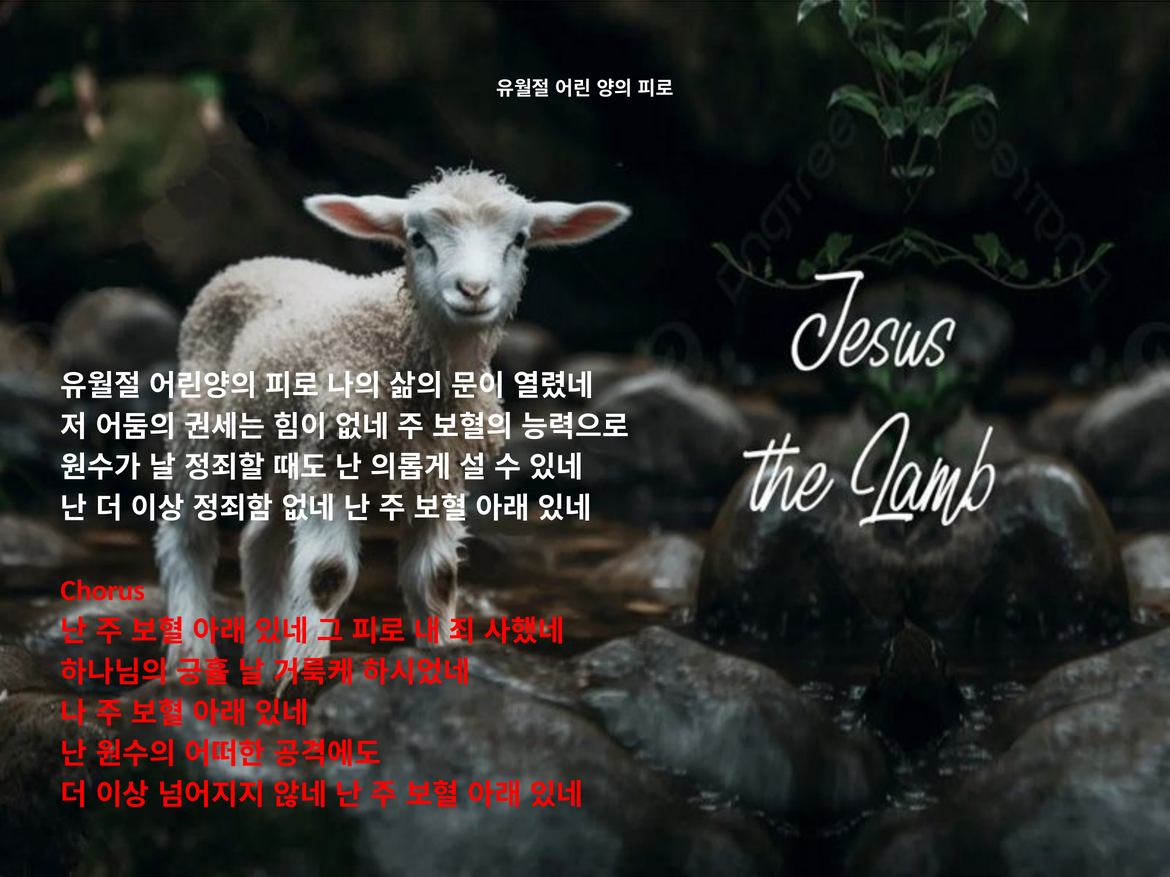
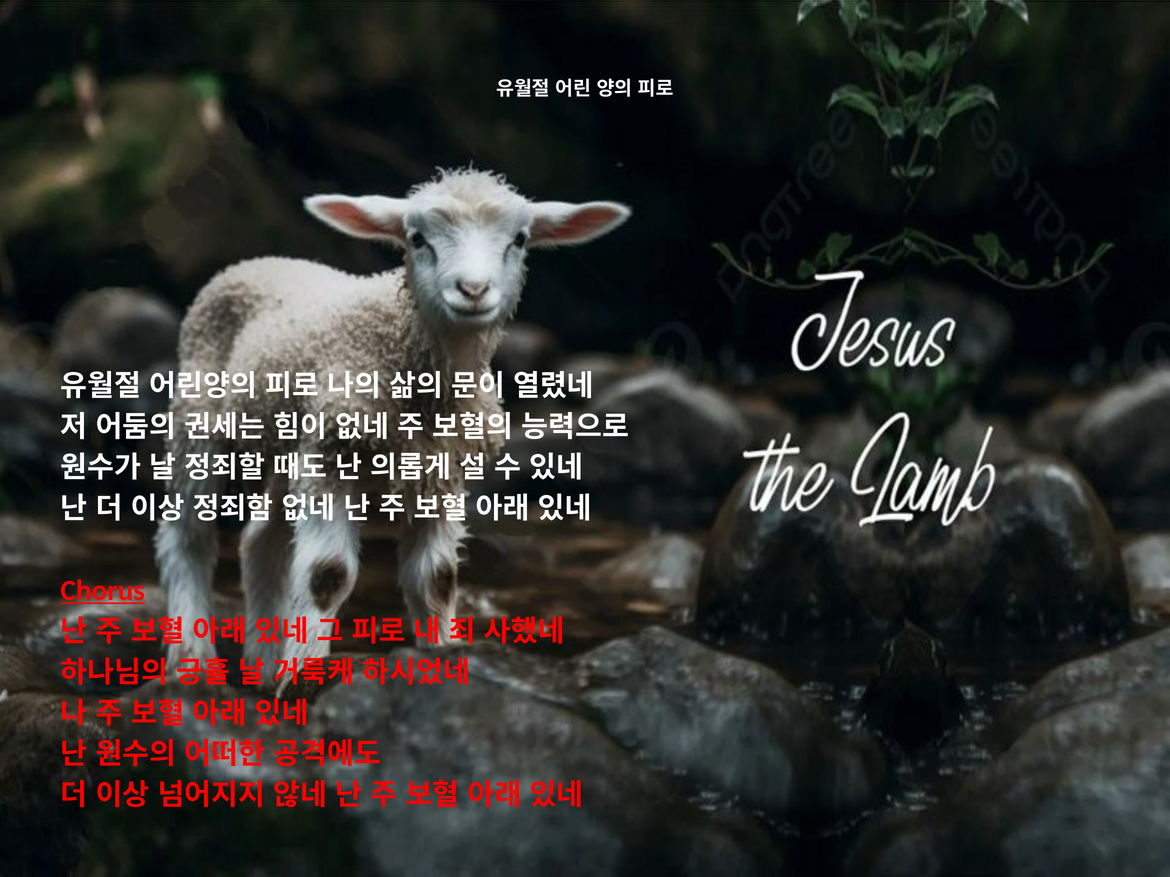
Chorus underline: none -> present (103, 591)
